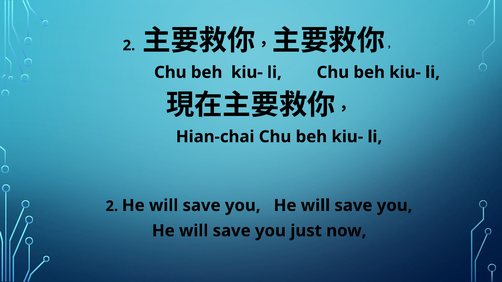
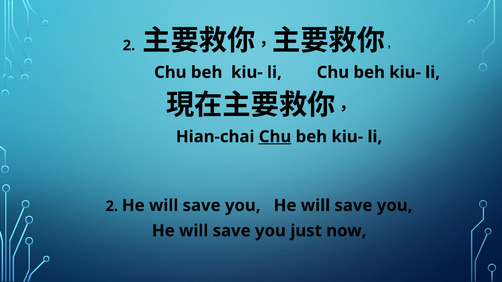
Chu underline: none -> present (275, 137)
